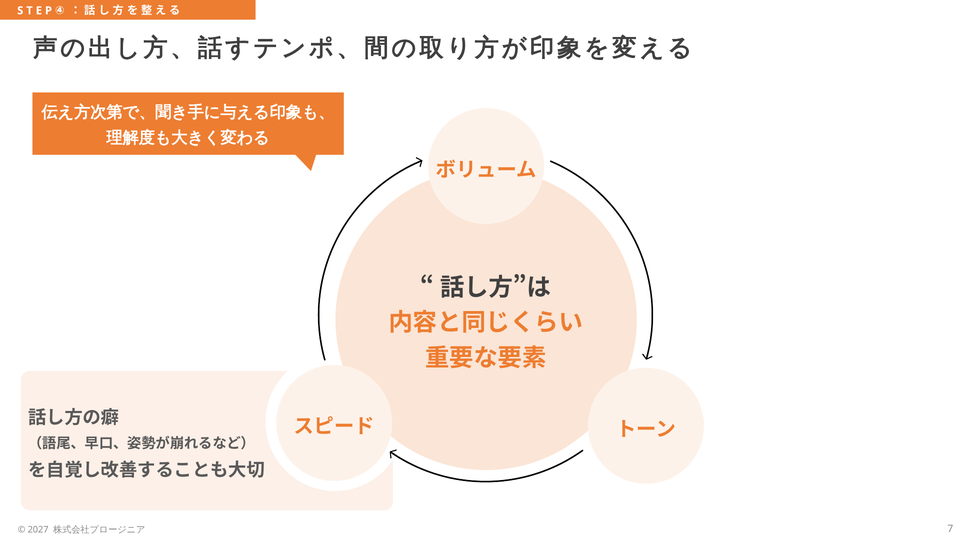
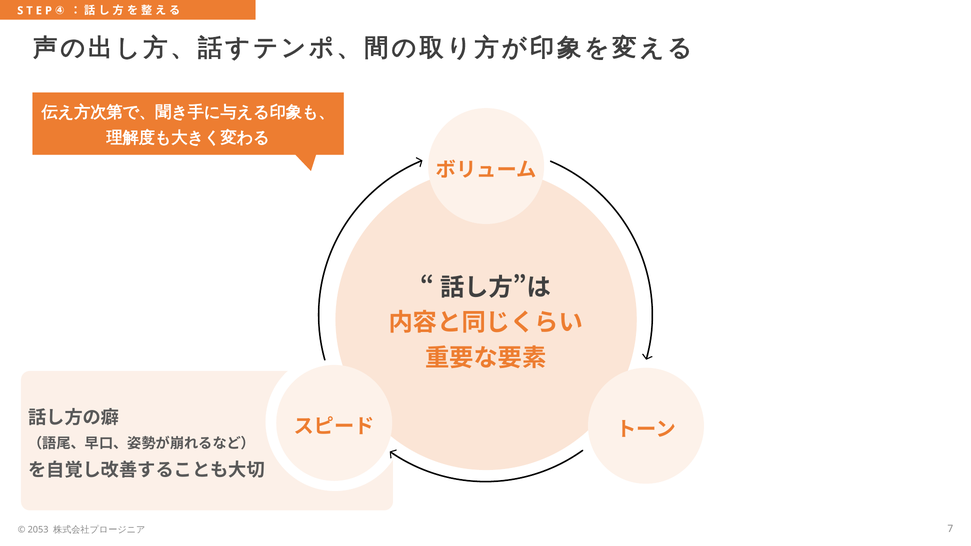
2027: 2027 -> 2053 (38, 530)
